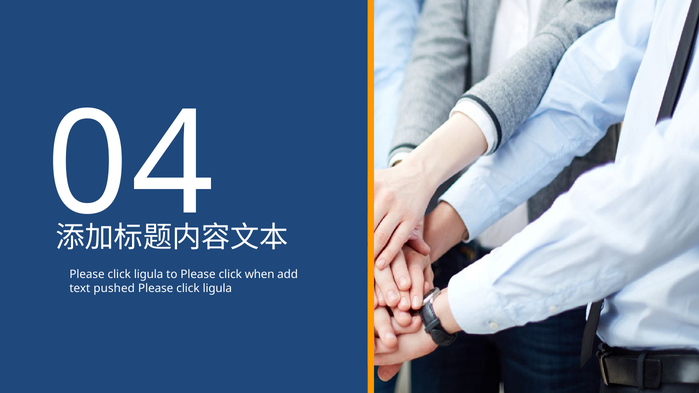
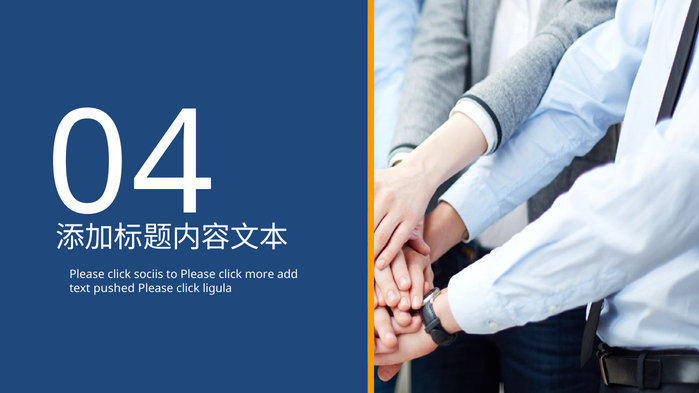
ligula: ligula -> sociis (149, 275)
when: when -> more (260, 275)
